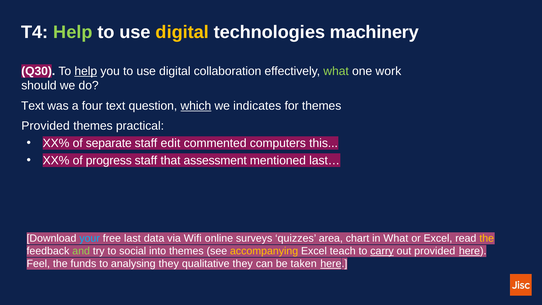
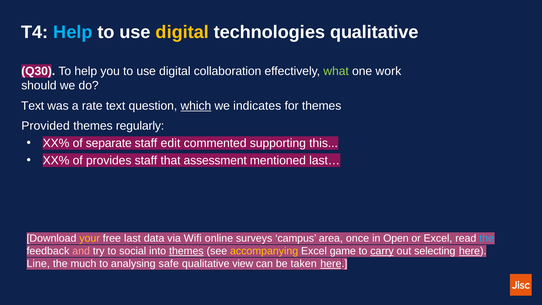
Help colour: light green -> light blue (73, 32)
technologies machinery: machinery -> qualitative (374, 32)
help underline: present -> none (86, 71)
four: four -> rate (92, 106)
practical: practical -> regularly (140, 126)
computers: computers -> supporting (278, 143)
progress: progress -> provides (109, 160)
your colour: light blue -> yellow (90, 238)
quizzes: quizzes -> campus (296, 238)
chart: chart -> once (358, 238)
in What: What -> Open (396, 238)
the colour: yellow -> light blue (487, 238)
and colour: light green -> pink (81, 251)
themes underline: none -> present (186, 251)
teach: teach -> game (343, 251)
out provided: provided -> selecting (435, 251)
Feel: Feel -> Line (38, 264)
funds: funds -> much (83, 264)
analysing they: they -> safe (169, 264)
qualitative they: they -> view (243, 264)
